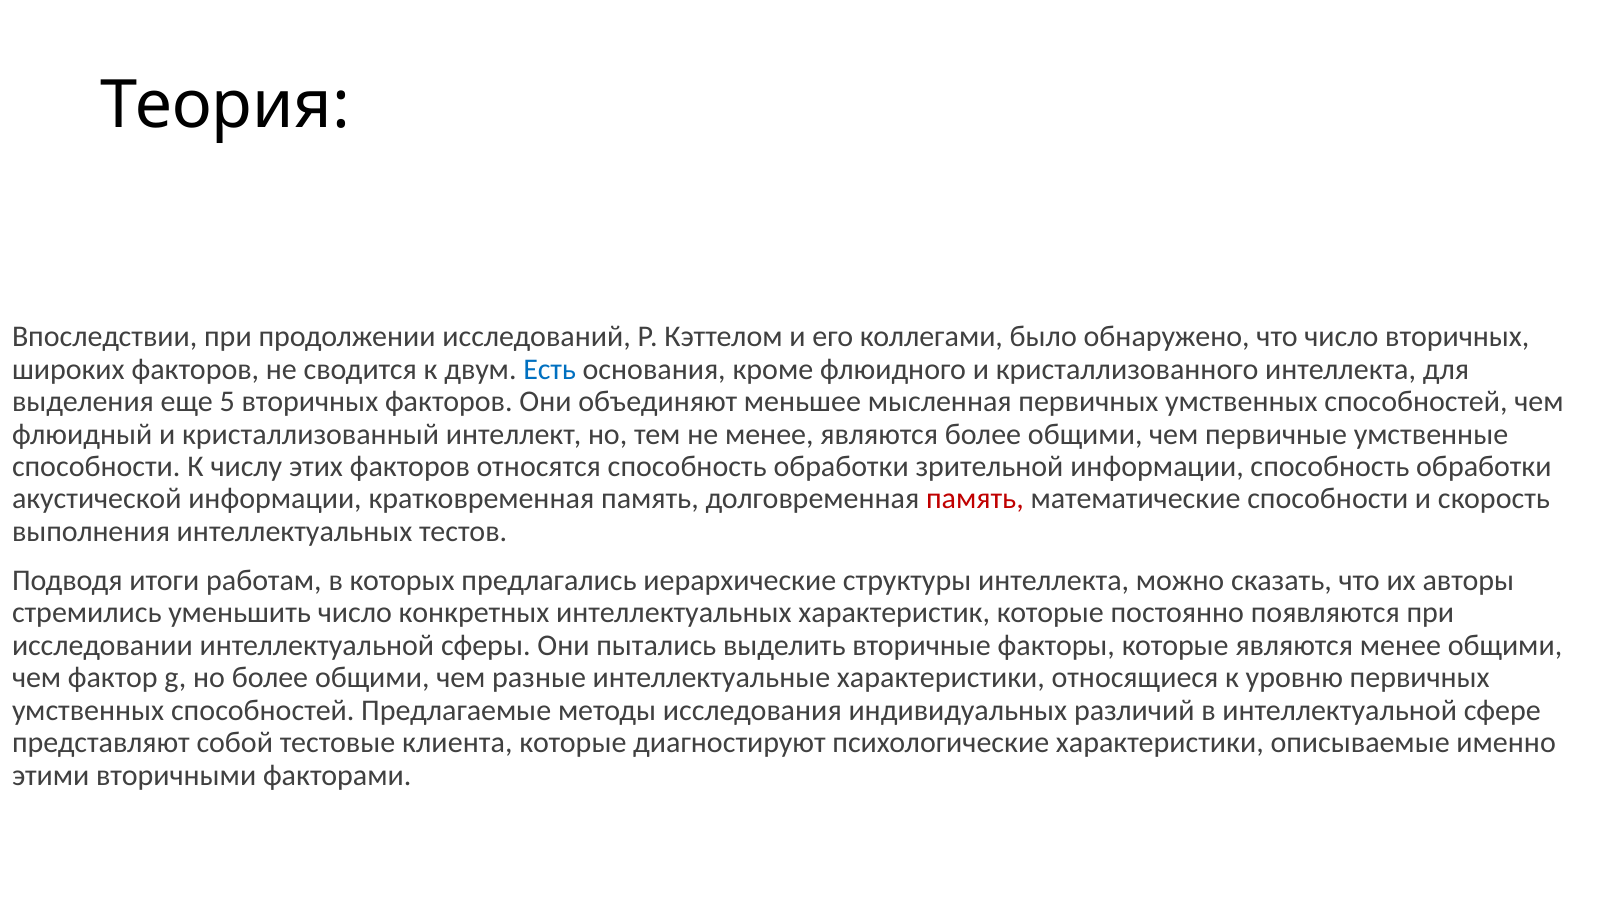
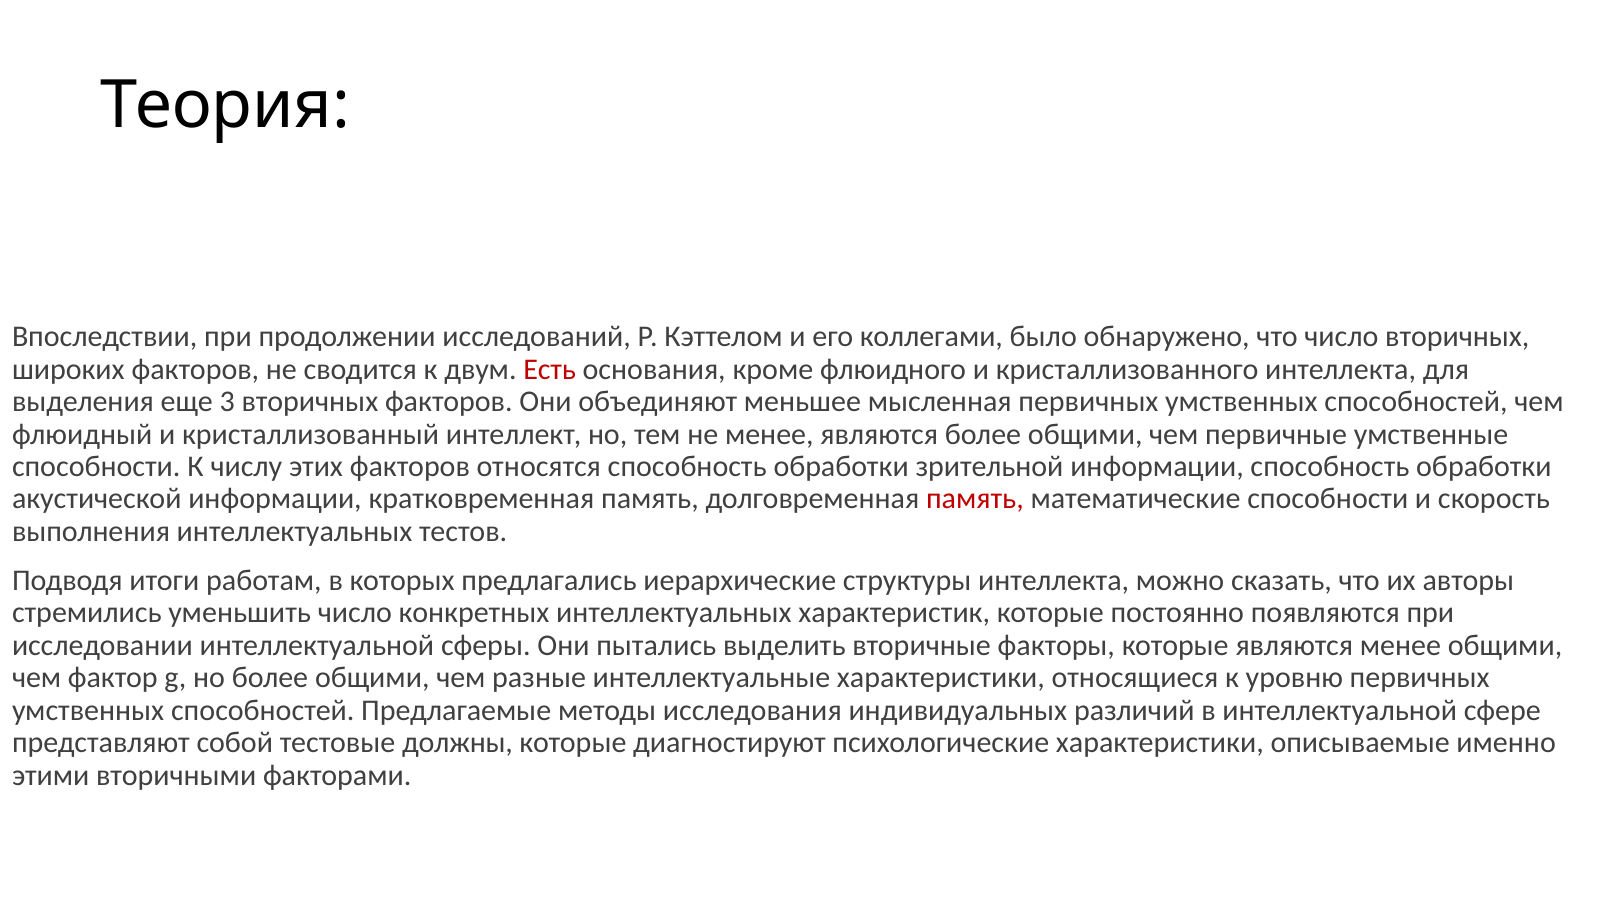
Есть colour: blue -> red (550, 369)
5: 5 -> 3 (227, 402)
клиента: клиента -> должны (457, 743)
